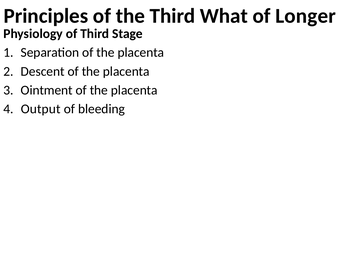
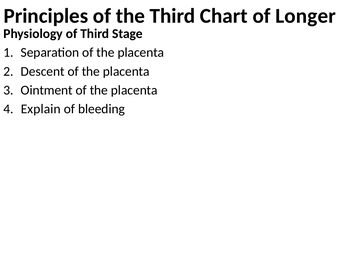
What: What -> Chart (224, 16)
Output: Output -> Explain (41, 109)
